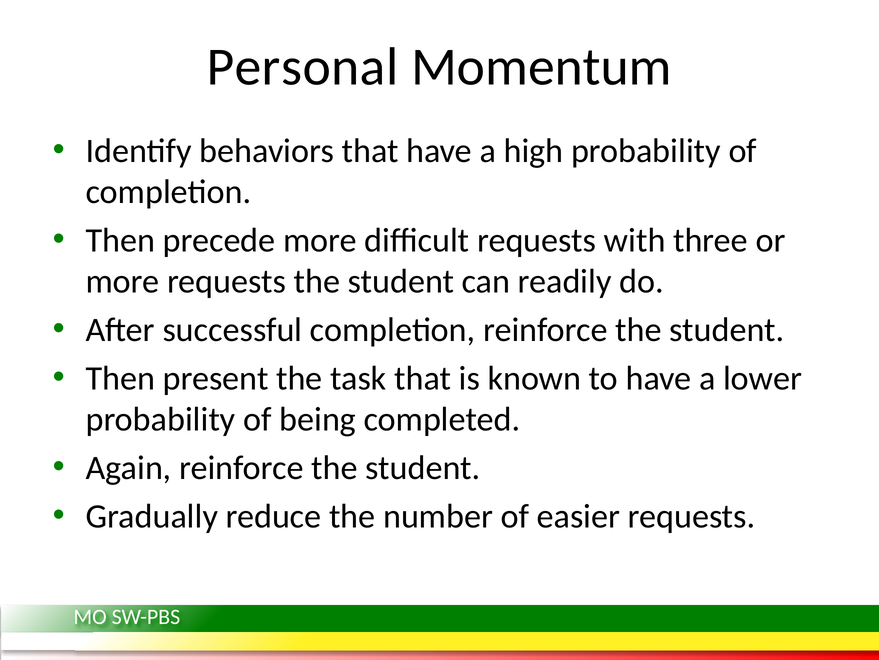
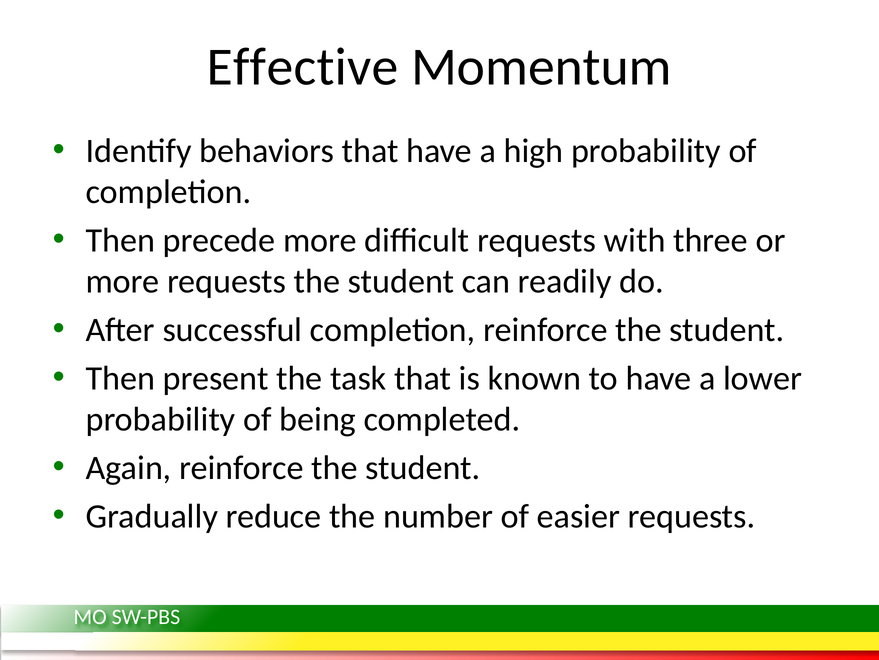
Personal: Personal -> Effective (303, 67)
